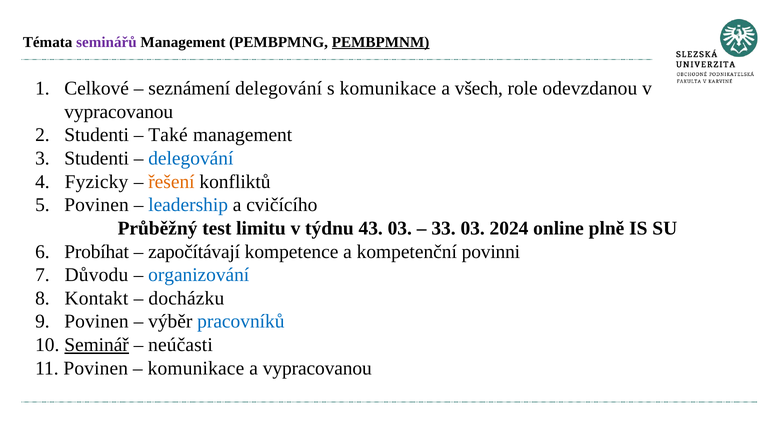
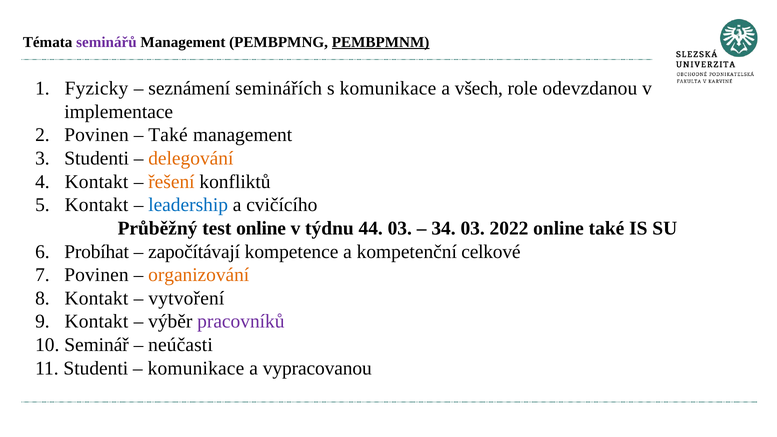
Celkové: Celkové -> Fyzicky (96, 88)
seznámení delegování: delegování -> seminářích (279, 88)
vypracovanou: vypracovanou -> implementace (119, 112)
Studenti: Studenti -> Povinen (97, 135)
delegování colour: blue -> orange (191, 158)
Fyzicky: Fyzicky -> Kontakt (96, 182)
Povinen: Povinen -> Kontakt (96, 205)
test limitu: limitu -> online (261, 228)
43: 43 -> 44 (371, 228)
33: 33 -> 34 (444, 228)
2024: 2024 -> 2022 (509, 228)
online plně: plně -> také (607, 228)
povinni: povinni -> celkové (491, 252)
7 Důvodu: Důvodu -> Povinen (96, 275)
organizování colour: blue -> orange (199, 275)
docházku: docházku -> vytvoření (186, 298)
9 Povinen: Povinen -> Kontakt (96, 322)
pracovníků colour: blue -> purple (241, 322)
Seminář underline: present -> none (97, 345)
11 Povinen: Povinen -> Studenti (96, 368)
